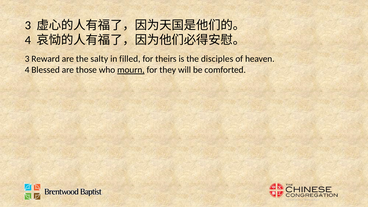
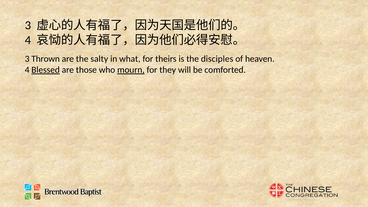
Reward: Reward -> Thrown (46, 59)
filled: filled -> what (130, 59)
Blessed underline: none -> present (46, 70)
